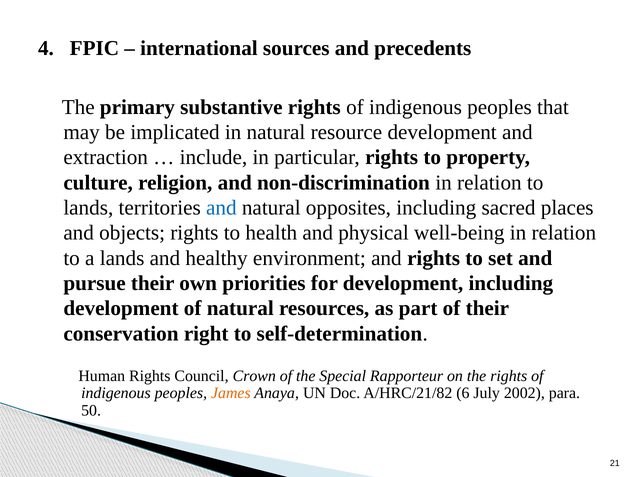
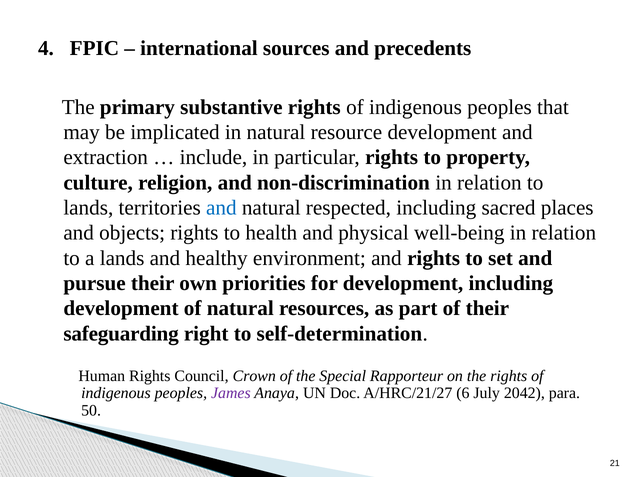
opposites: opposites -> respected (348, 207)
conservation: conservation -> safeguarding (121, 333)
James colour: orange -> purple (231, 393)
A/HRC/21/82: A/HRC/21/82 -> A/HRC/21/27 (408, 393)
2002: 2002 -> 2042 (524, 393)
